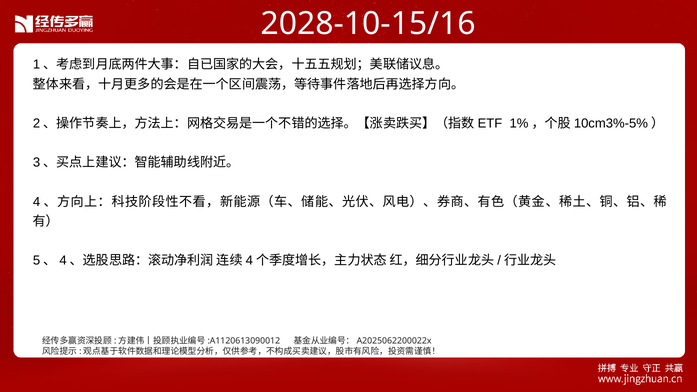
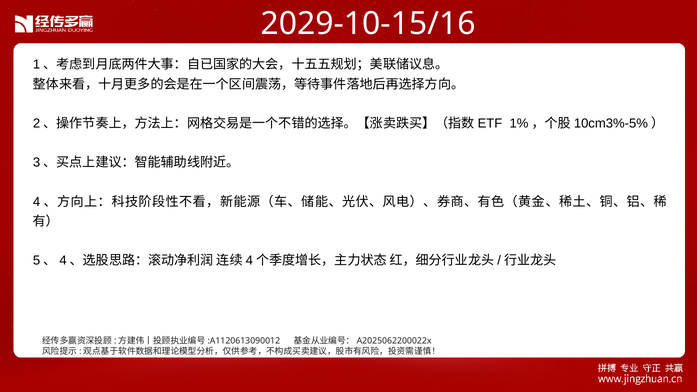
2028-10-15/16: 2028-10-15/16 -> 2029-10-15/16 (368, 24)
